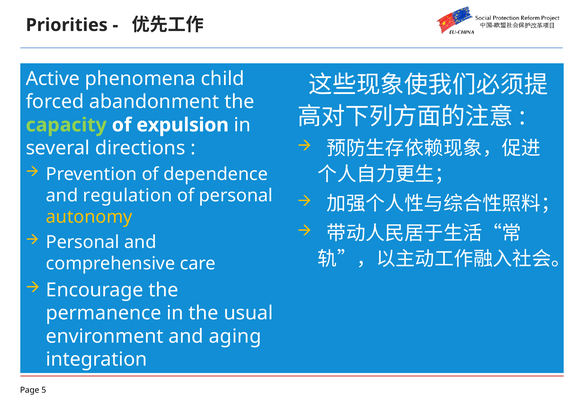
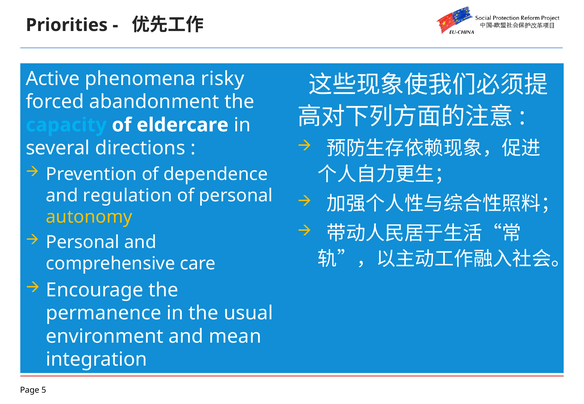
child: child -> risky (223, 79)
capacity colour: light green -> light blue (66, 125)
expulsion: expulsion -> eldercare (183, 125)
aging: aging -> mean (235, 337)
